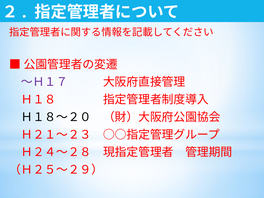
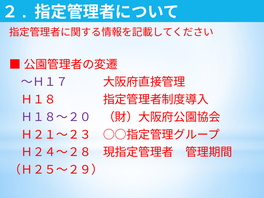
Ｈ１８～２０ colour: black -> purple (56, 117)
